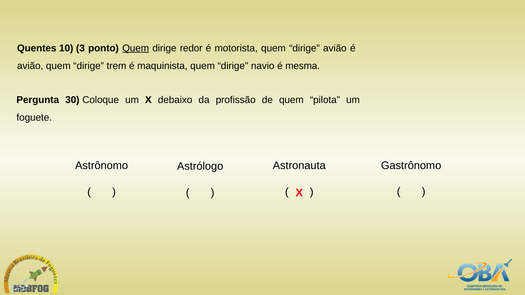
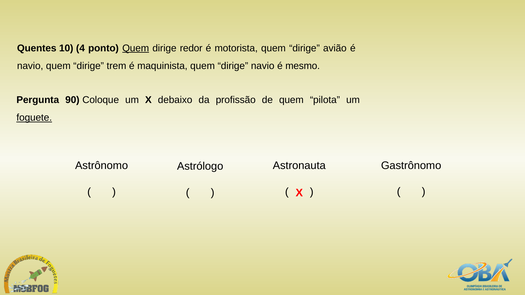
3: 3 -> 4 (80, 48)
avião: avião -> navio (30, 66)
mesma: mesma -> mesmo (303, 66)
30: 30 -> 90 (72, 100)
foguete underline: none -> present (34, 118)
